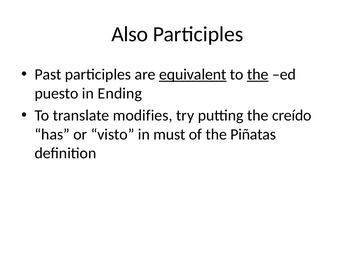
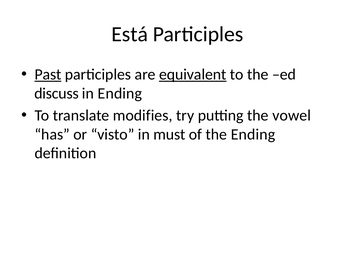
Also: Also -> Está (130, 34)
Past underline: none -> present (48, 74)
the underline: present -> none (258, 74)
puesto: puesto -> discuss (57, 93)
creído: creído -> vowel (292, 116)
the Piñatas: Piñatas -> Ending (253, 134)
